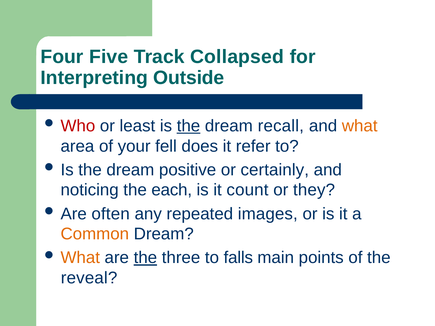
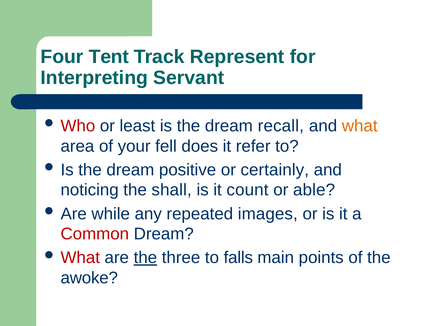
Five: Five -> Tent (109, 57)
Collapsed: Collapsed -> Represent (237, 57)
Outside: Outside -> Servant (189, 78)
the underline: present -> none (189, 126)
each: each -> shall (172, 190)
they: they -> able (314, 190)
often: often -> while (111, 214)
Common colour: orange -> red (95, 234)
What colour: orange -> red (80, 258)
reveal: reveal -> awoke (89, 278)
